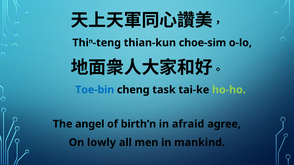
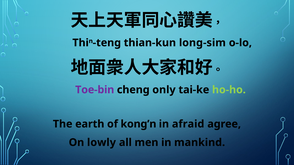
choe-sim: choe-sim -> long-sim (202, 43)
Toe-bin colour: blue -> purple (95, 90)
task: task -> only (164, 90)
angel: angel -> earth (90, 124)
birth’n: birth’n -> kong’n (138, 124)
